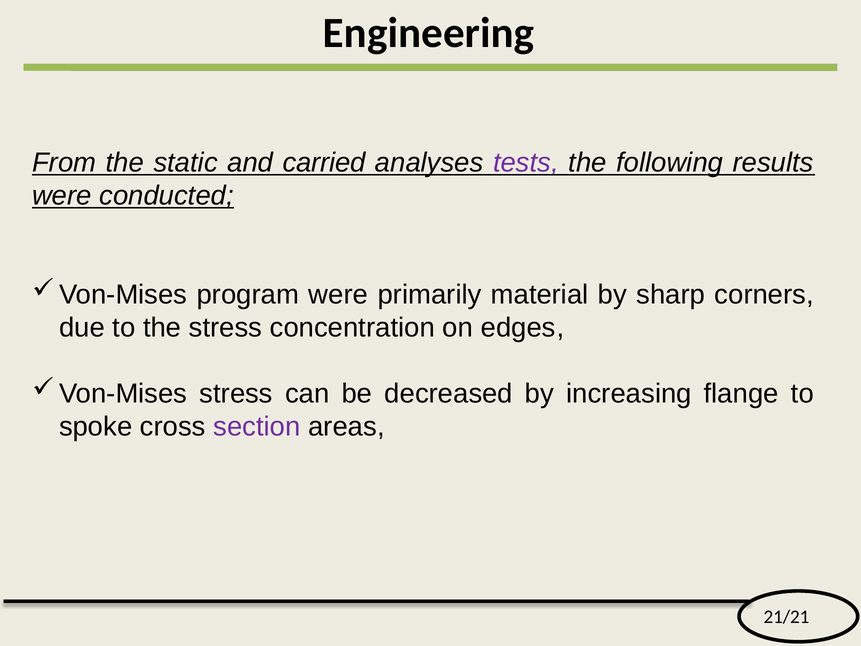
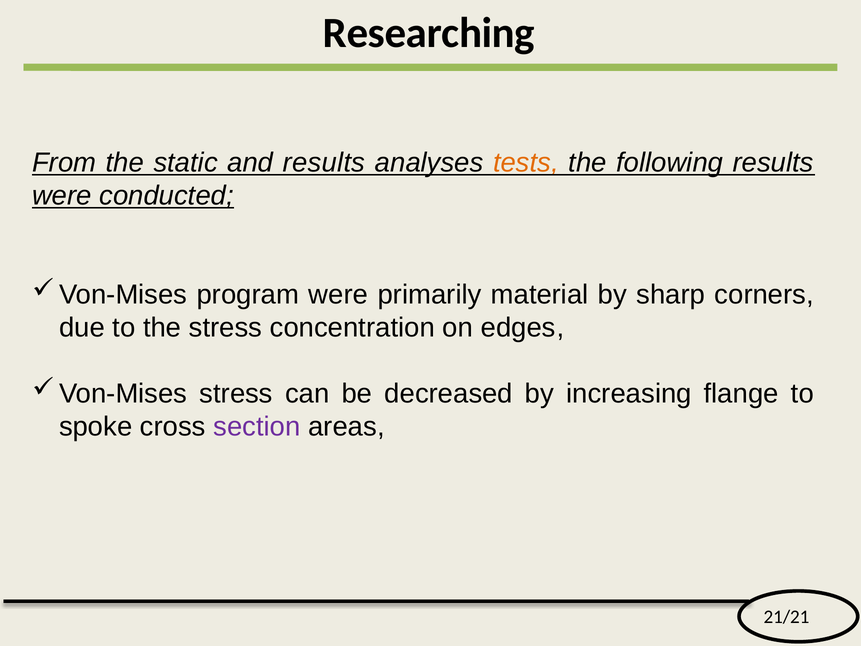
Engineering: Engineering -> Researching (429, 33)
and carried: carried -> results (324, 162)
tests colour: purple -> orange (526, 162)
